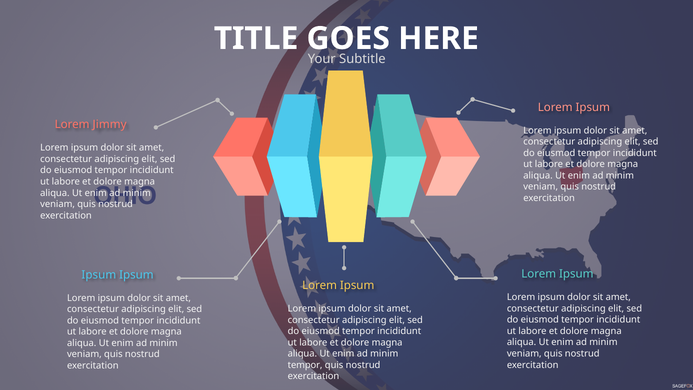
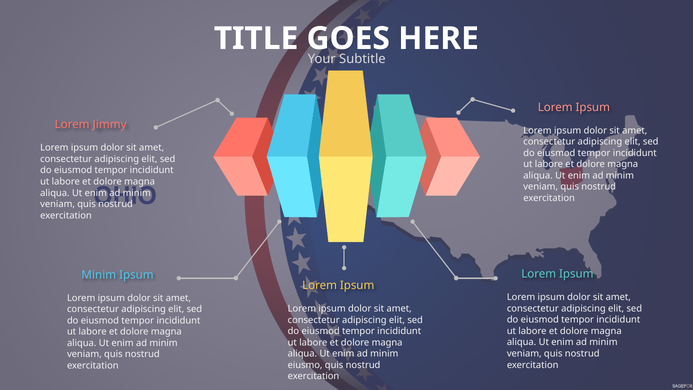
Ipsum: Ipsum -> Minim (99, 275)
tempor: tempor -> eiusmo (305, 365)
